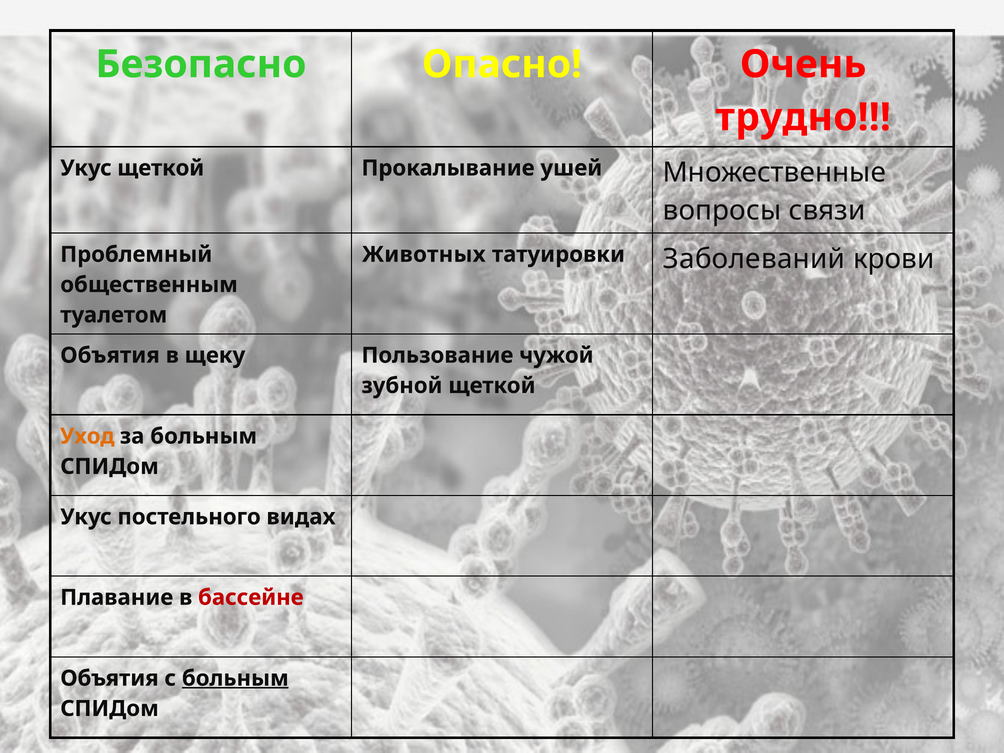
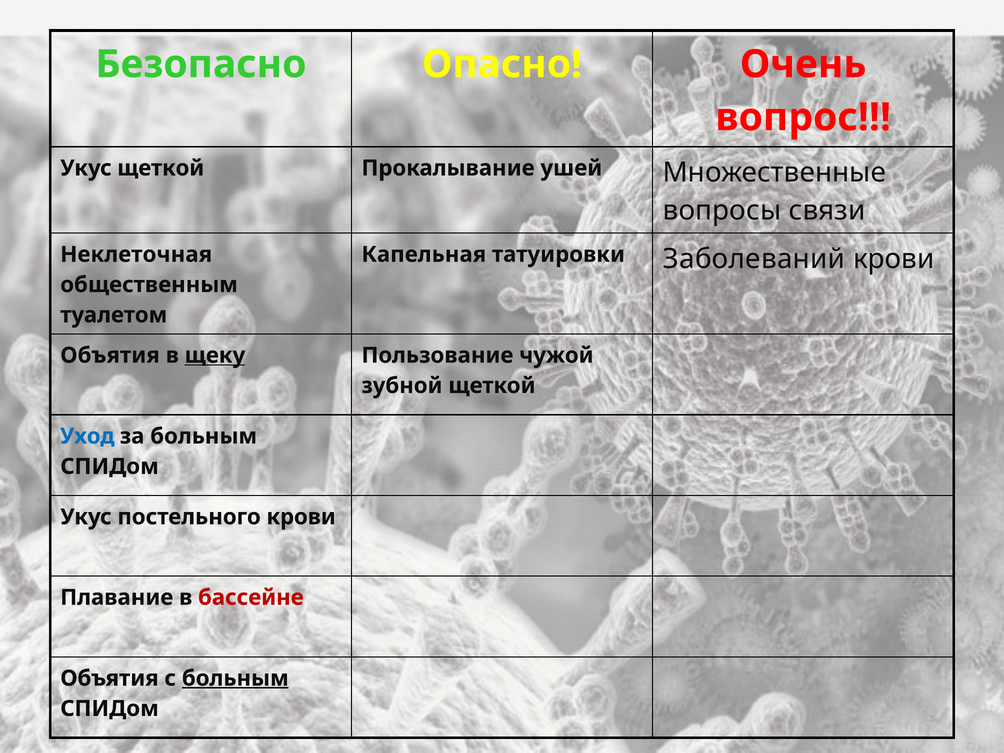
трудно: трудно -> вопрос (803, 117)
Проблемный: Проблемный -> Неклеточная (136, 254)
Животных: Животных -> Капельная (424, 254)
щеку underline: none -> present (215, 355)
Уход colour: orange -> blue (87, 436)
постельного видах: видах -> крови (301, 517)
